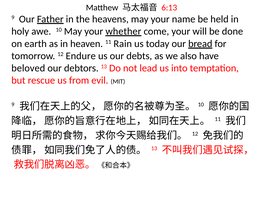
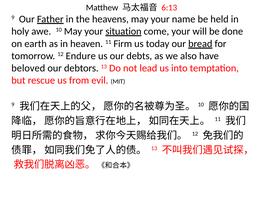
whether: whether -> situation (123, 31)
Rain: Rain -> Firm (123, 44)
